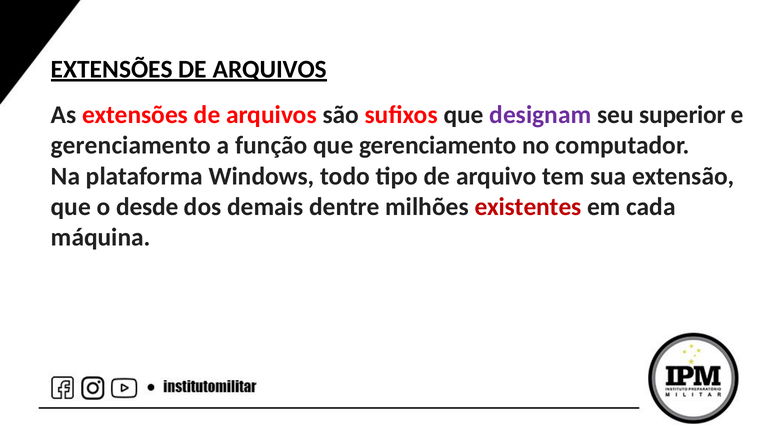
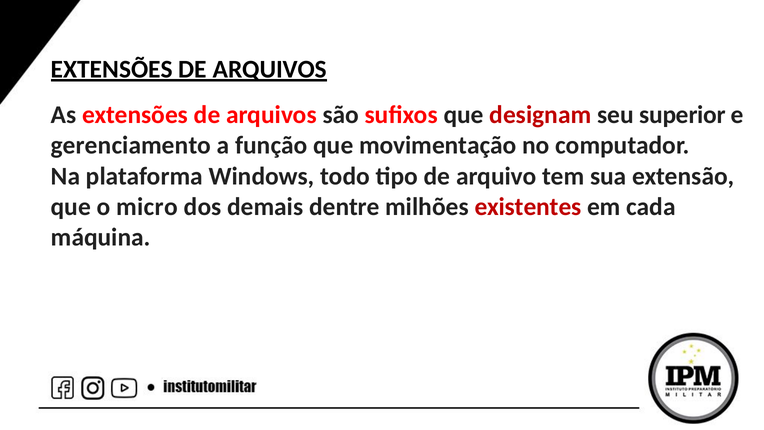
designam colour: purple -> red (540, 115)
que gerenciamento: gerenciamento -> movimentação (438, 145)
desde: desde -> micro (147, 207)
